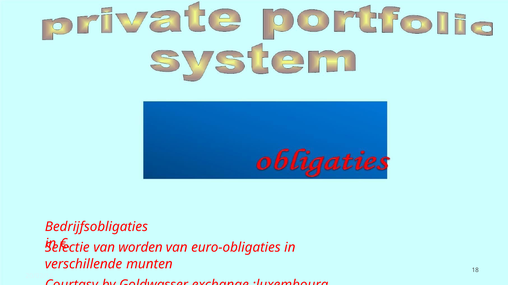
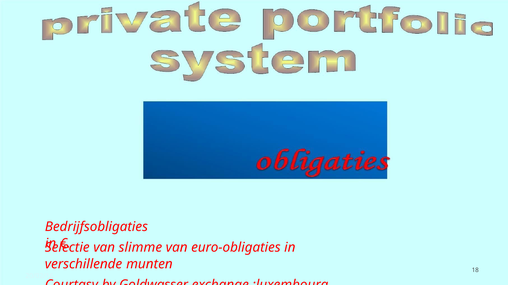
worden: worden -> slimme (140, 248)
